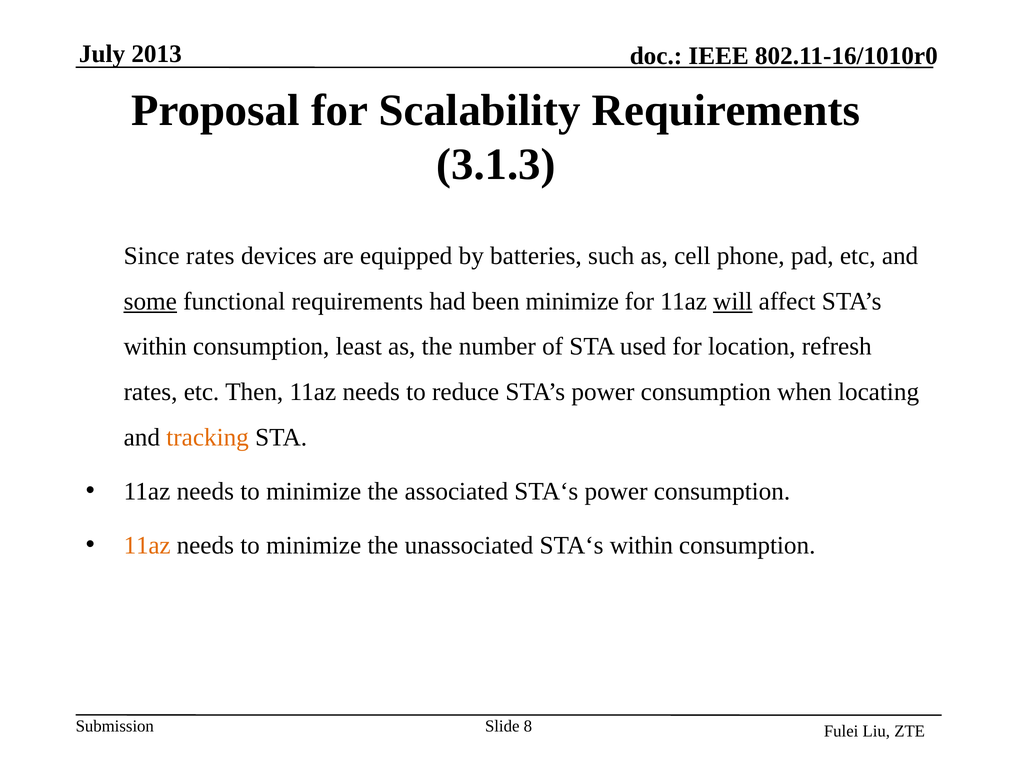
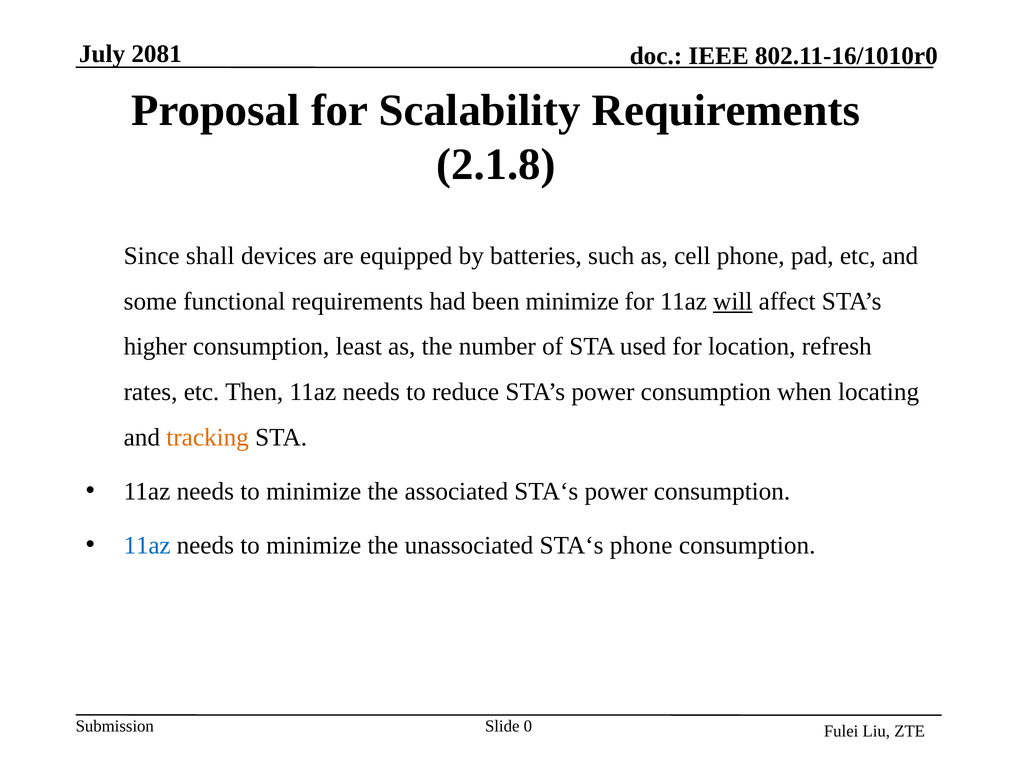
2013: 2013 -> 2081 (157, 54)
3.1.3: 3.1.3 -> 2.1.8 (496, 164)
Since rates: rates -> shall (210, 256)
some underline: present -> none (150, 301)
within: within -> higher (155, 347)
11az colour: orange -> blue (147, 545)
STA‘s within: within -> phone (641, 545)
8: 8 -> 0 (528, 726)
